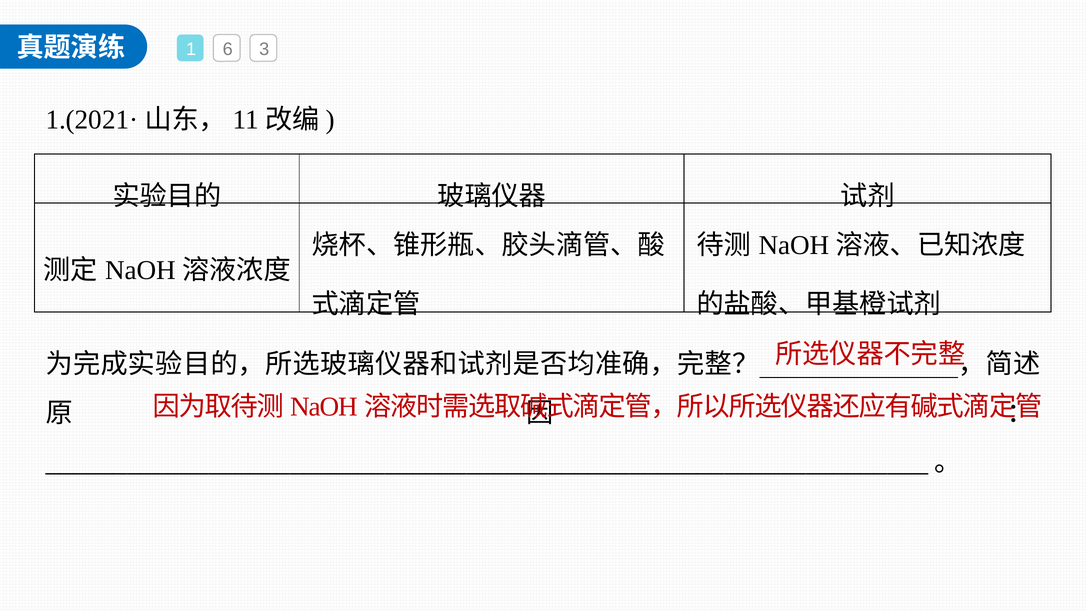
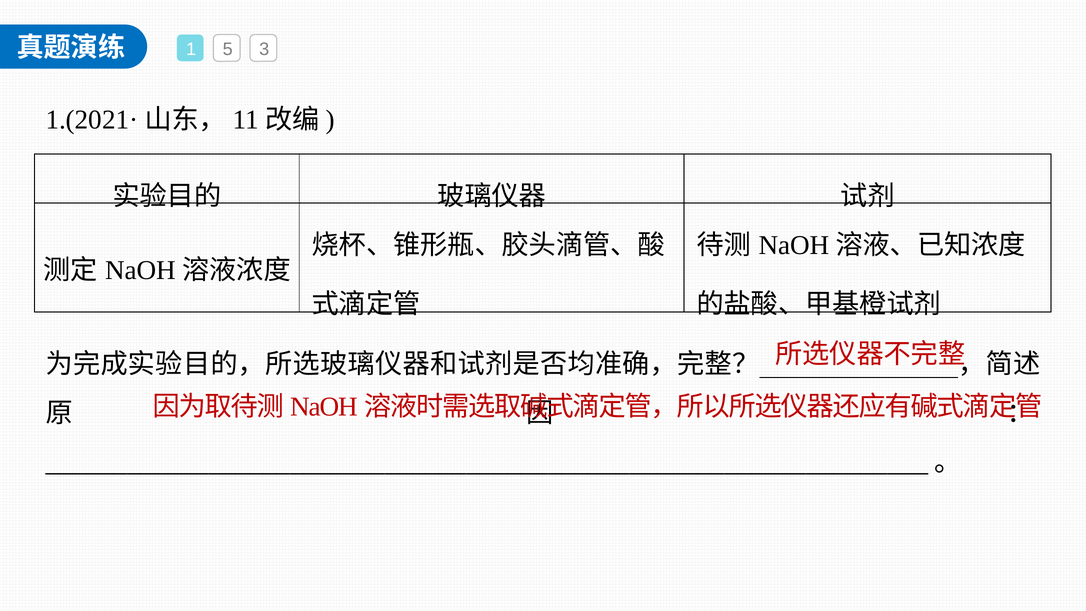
6: 6 -> 5 (228, 49)
